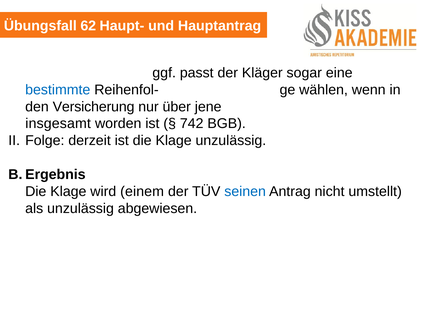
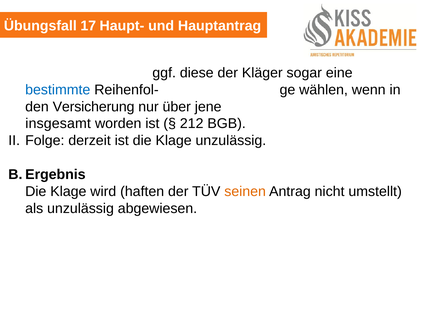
62: 62 -> 17 (88, 26)
passt: passt -> diese (197, 73)
742: 742 -> 212 (192, 124)
einem: einem -> haften (142, 191)
seinen colour: blue -> orange (245, 191)
